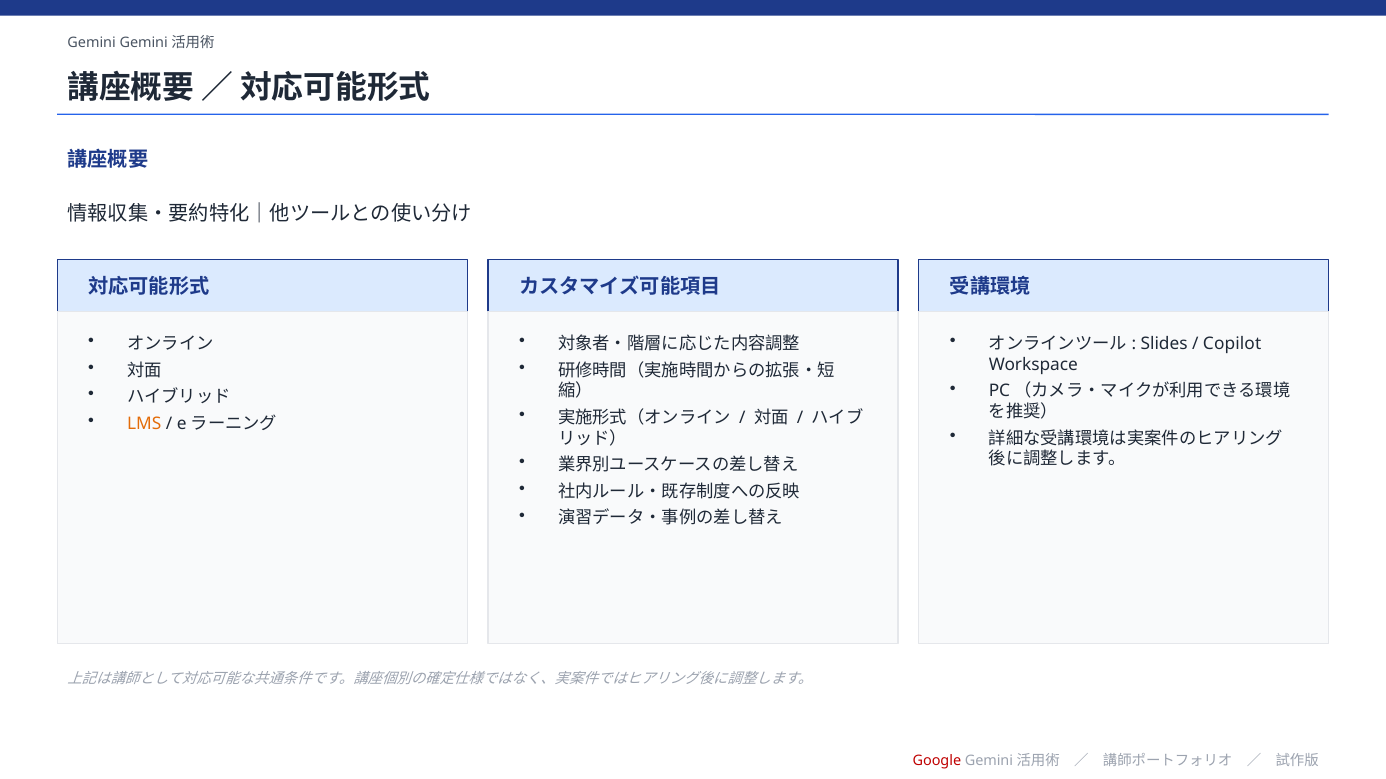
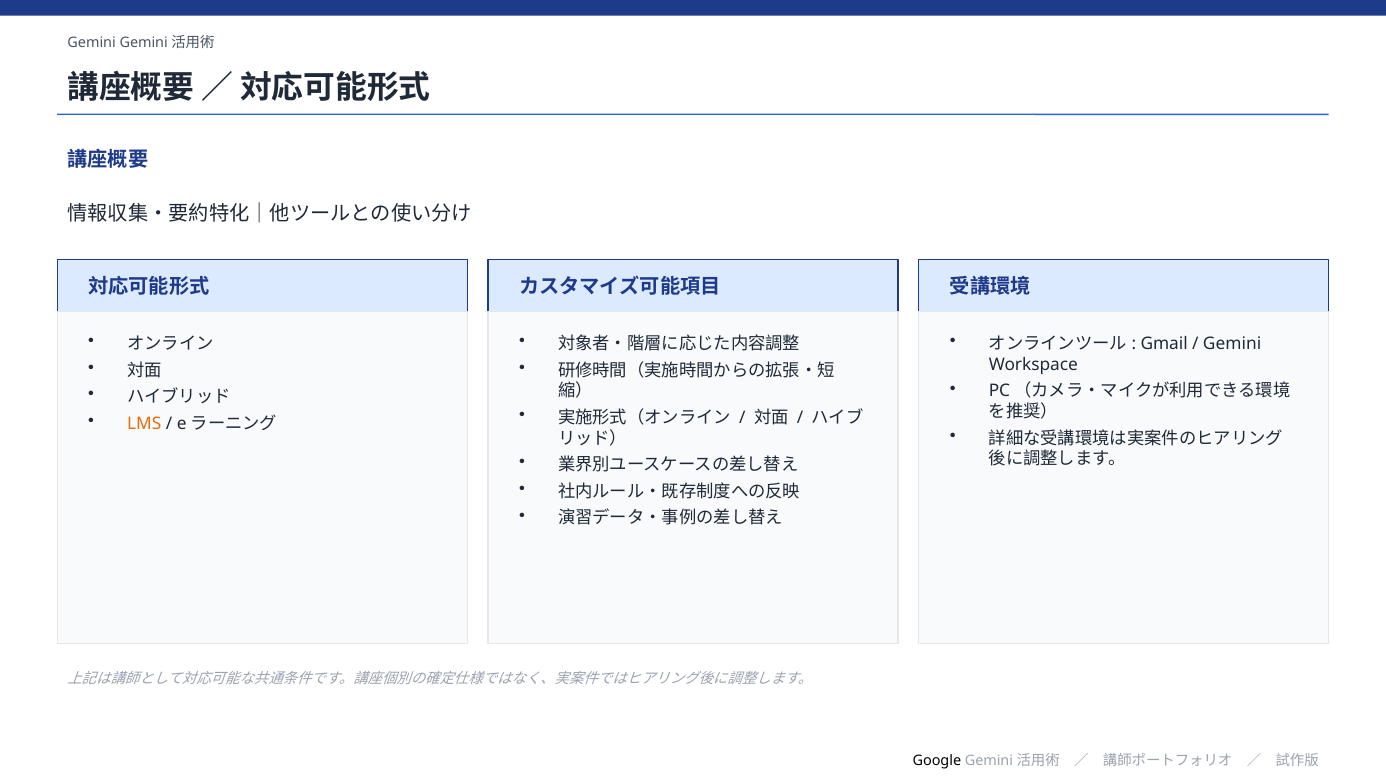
Slides: Slides -> Gmail (1164, 344)
Copilot: Copilot -> Gemini (1232, 344)
Google colour: red -> black (937, 761)
